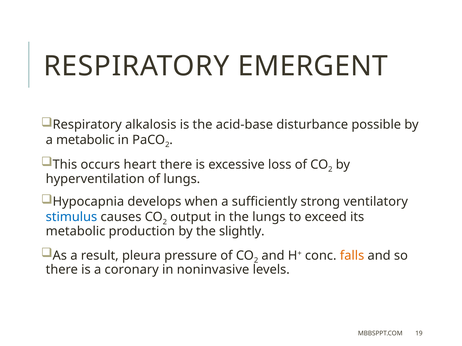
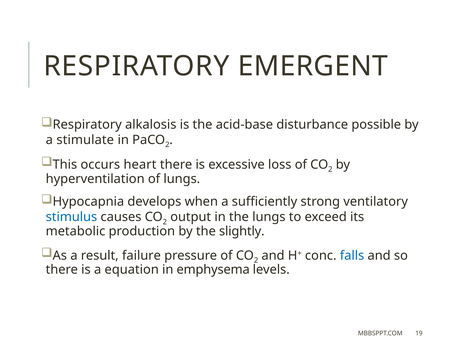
a metabolic: metabolic -> stimulate (85, 140)
pleura: pleura -> failure (141, 256)
falls colour: orange -> blue (352, 256)
coronary: coronary -> equation (132, 270)
noninvasive: noninvasive -> emphysema (213, 270)
